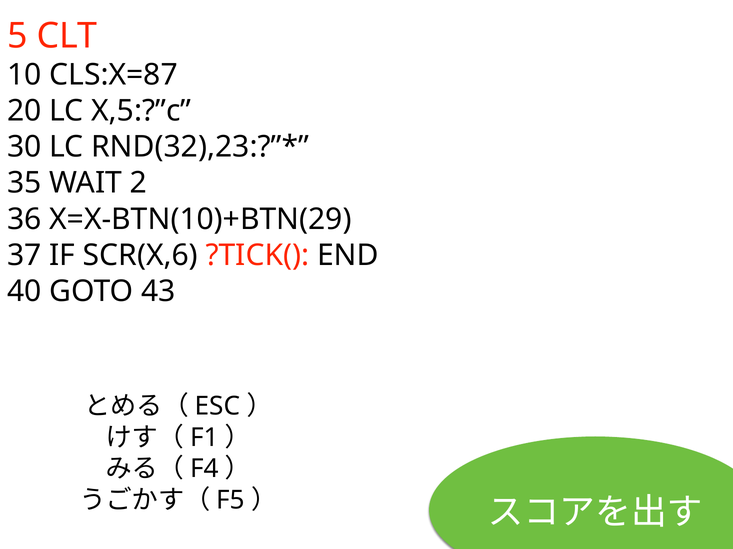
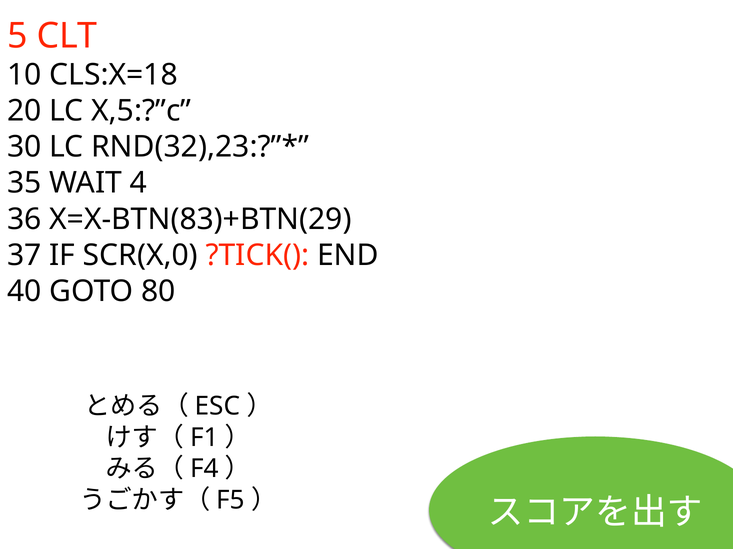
CLS:X=87: CLS:X=87 -> CLS:X=18 (114, 75)
2: 2 -> 4 (138, 183)
X=X-BTN(10)+BTN(29: X=X-BTN(10)+BTN(29 -> X=X-BTN(83)+BTN(29 (200, 219)
SCR(X,6: SCR(X,6 -> SCR(X,0 (140, 255)
43: 43 -> 80 (158, 292)
